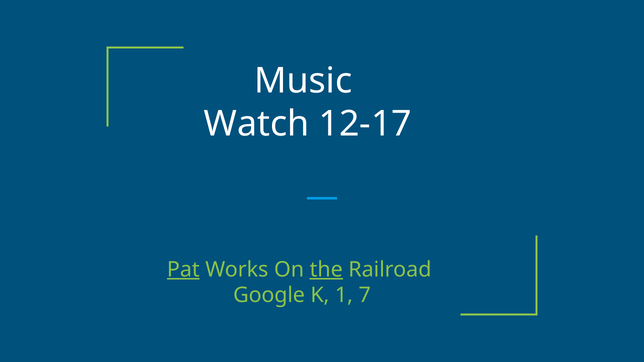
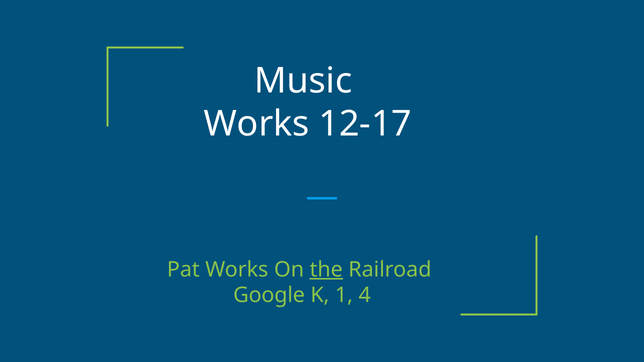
Watch: Watch -> Works (257, 124)
Pat underline: present -> none (183, 270)
7: 7 -> 4 (365, 295)
